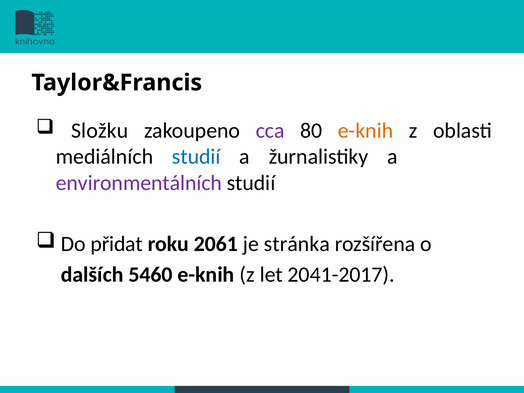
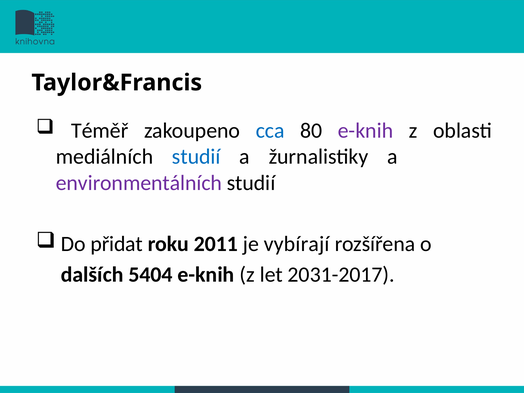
Složku: Složku -> Téměř (100, 131)
cca colour: purple -> blue (270, 131)
e-knih colour: orange -> purple (365, 131)
2061: 2061 -> 2011 (216, 244)
stránka: stránka -> vybírají (297, 244)
5460: 5460 -> 5404 (151, 275)
2041-2017: 2041-2017 -> 2031-2017 (341, 275)
